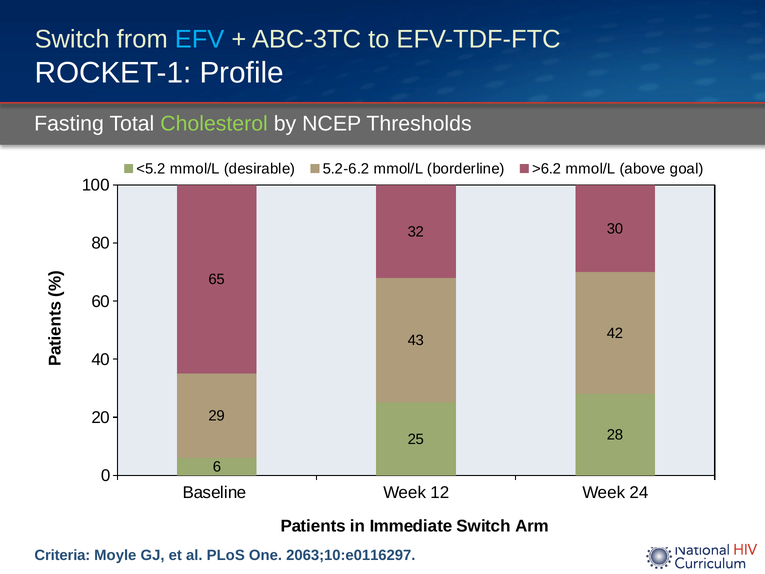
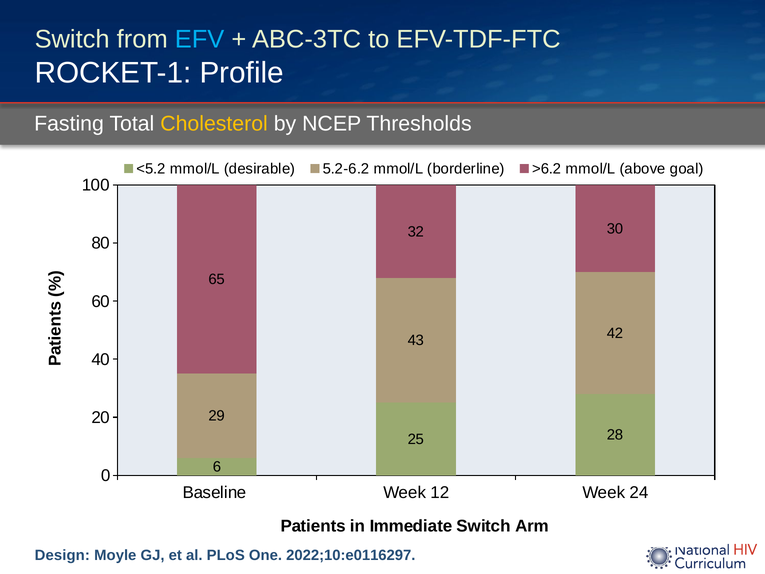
Cholesterol colour: light green -> yellow (214, 124)
Criteria: Criteria -> Design (62, 555)
2063;10:e0116297: 2063;10:e0116297 -> 2022;10:e0116297 (351, 555)
